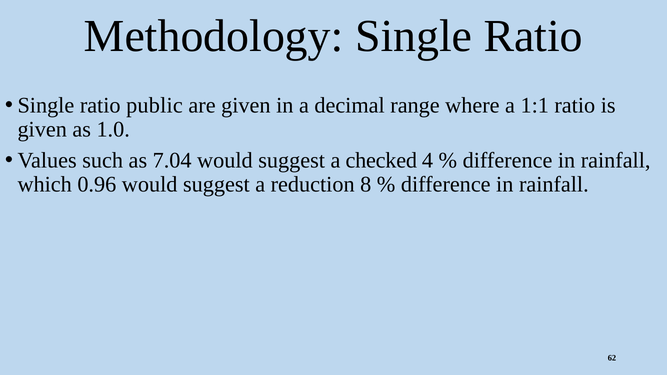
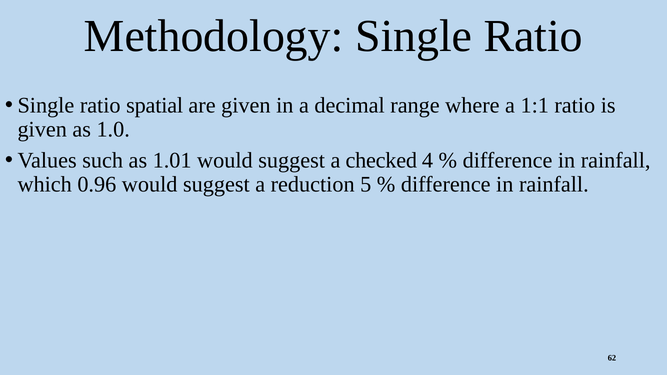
public: public -> spatial (155, 105)
7.04: 7.04 -> 1.01 (172, 161)
8: 8 -> 5 (366, 185)
